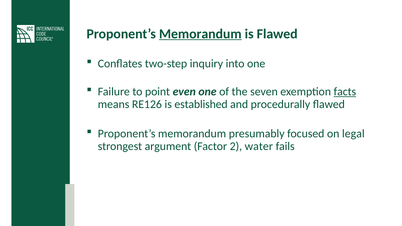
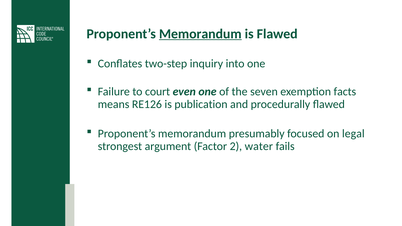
point: point -> court (158, 92)
facts underline: present -> none (345, 92)
established: established -> publication (201, 104)
